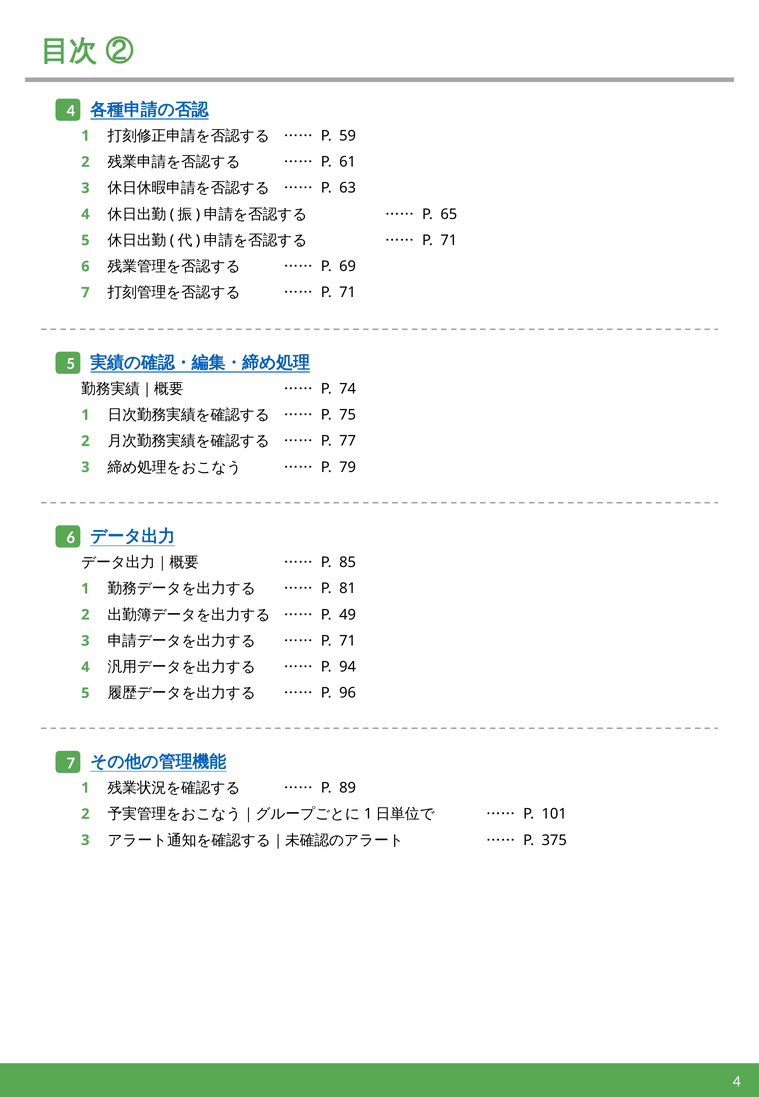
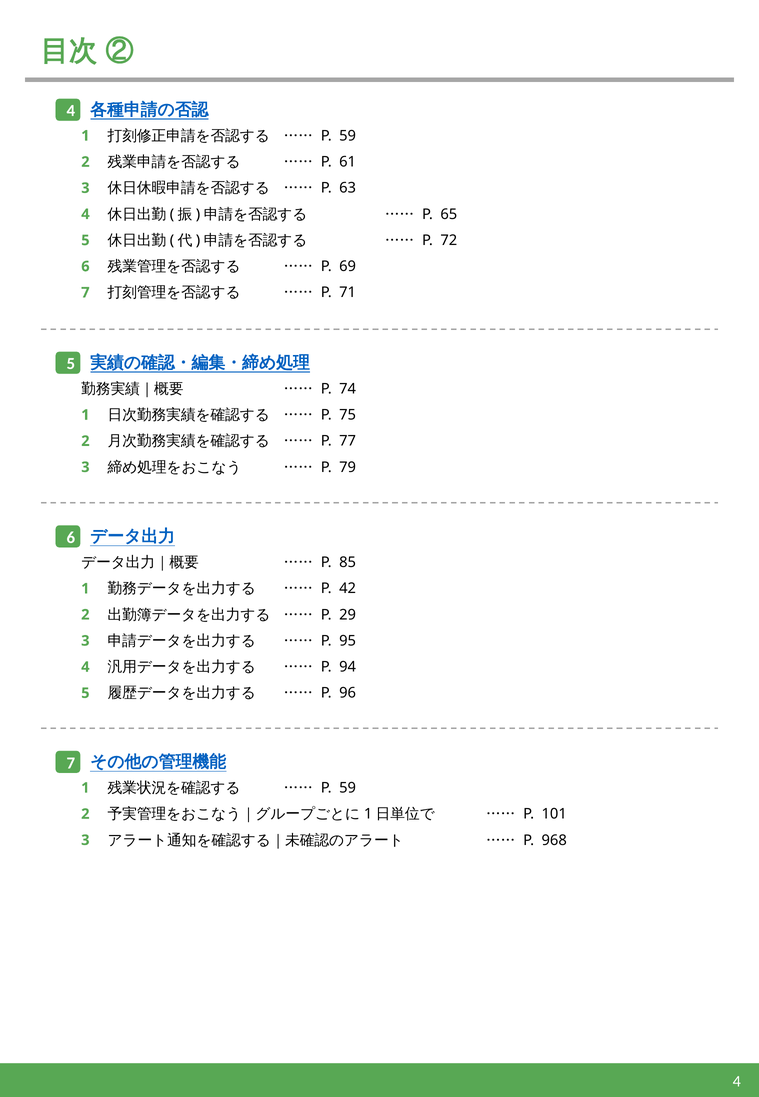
71: 71 -> 72 (449, 240)
81: 81 -> 42 (348, 589)
49: 49 -> 29 (348, 615)
71: 71 -> 95 (348, 641)
89: 89 -> 59 (348, 788)
375: 375 -> 968 (554, 840)
